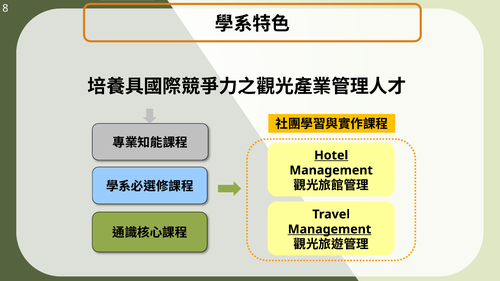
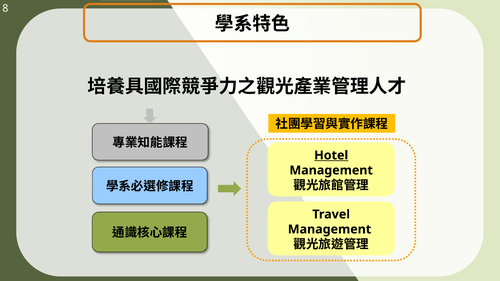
Management underline: present -> none (330, 230)
